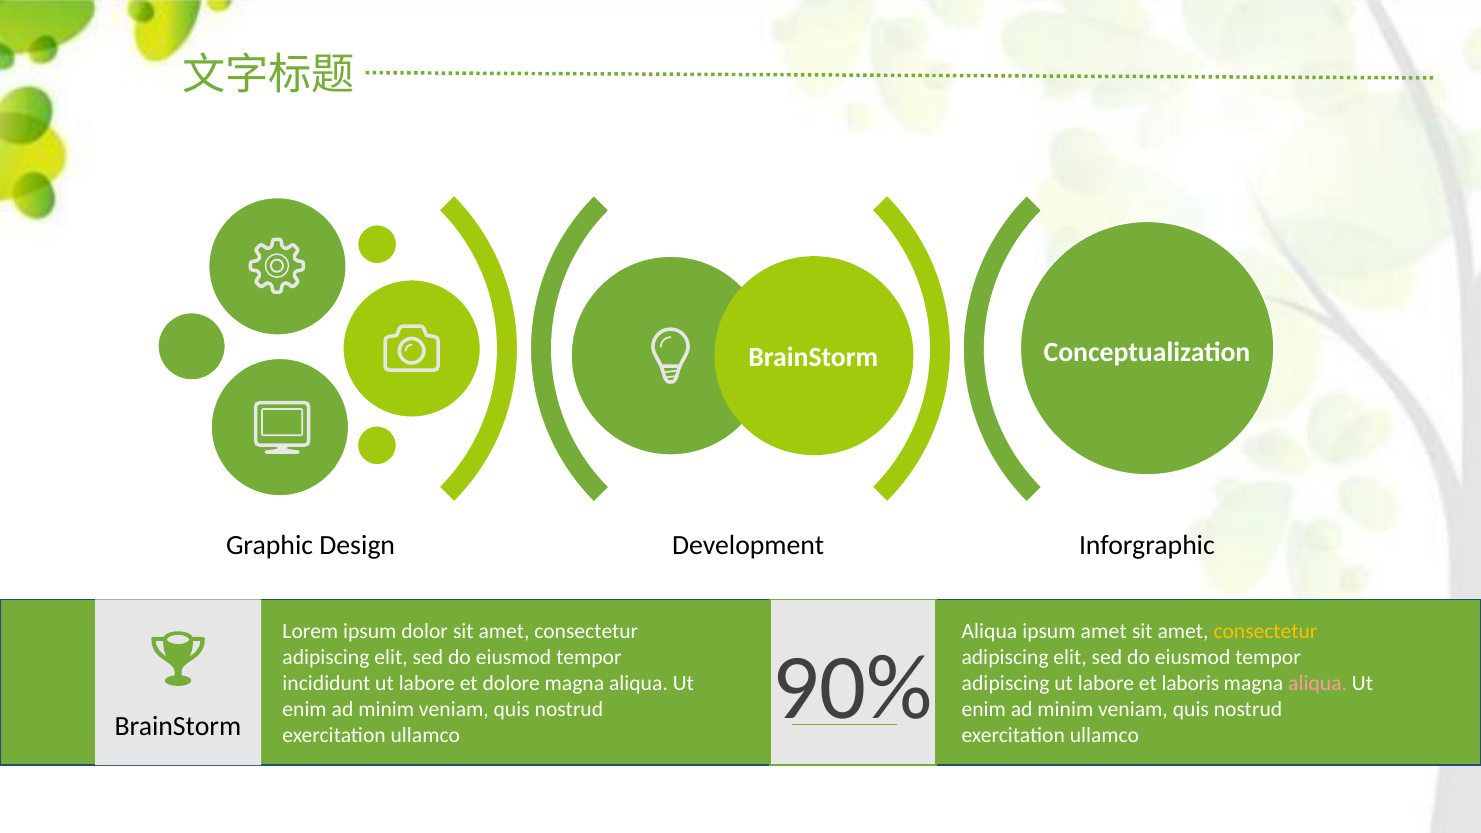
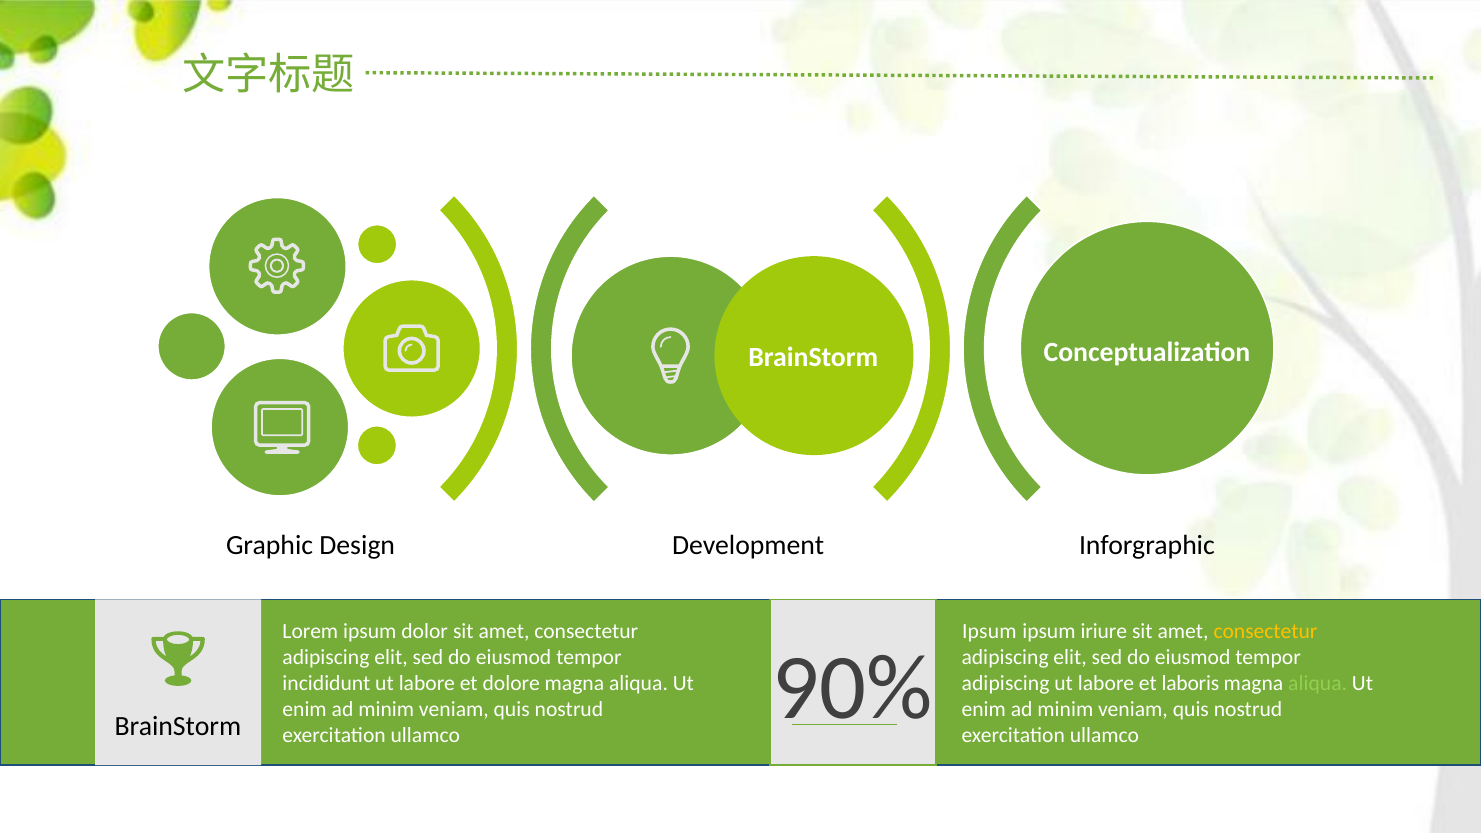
Aliqua: Aliqua -> Ipsum (989, 631)
ipsum amet: amet -> iriure (1104, 631)
aliqua colour: pink -> light green (1318, 683)
